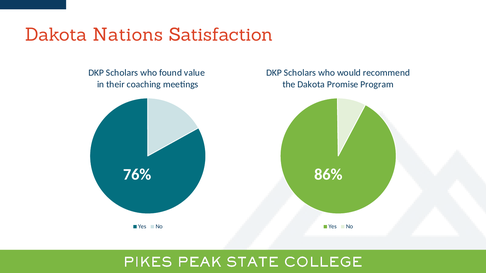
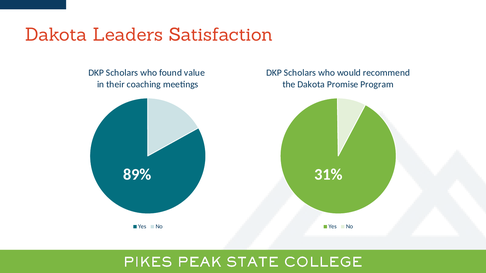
Nations: Nations -> Leaders (128, 35)
76%: 76% -> 89% (137, 175)
86%: 86% -> 31% (328, 175)
